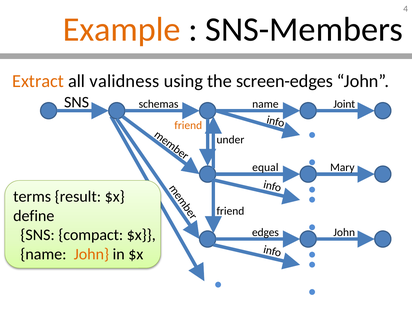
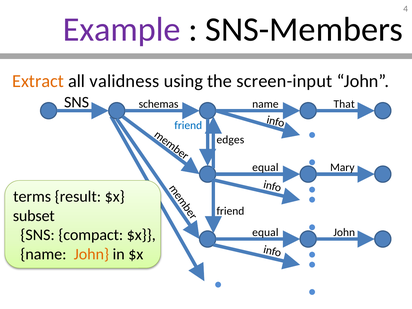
Example colour: orange -> purple (122, 30)
screen-edges: screen-edges -> screen-input (284, 81)
Joint: Joint -> That (344, 104)
friend colour: orange -> blue (188, 125)
under: under -> edges (230, 140)
define: define -> subset (34, 216)
edges: edges -> equal (265, 232)
